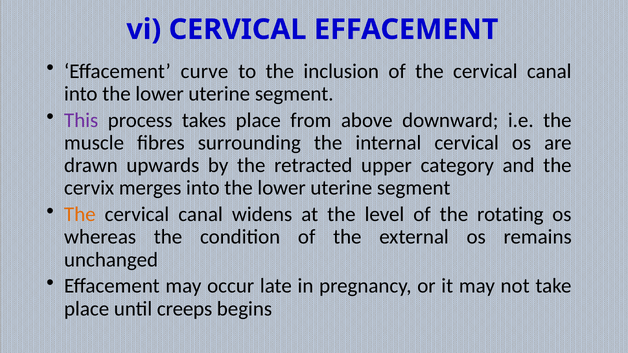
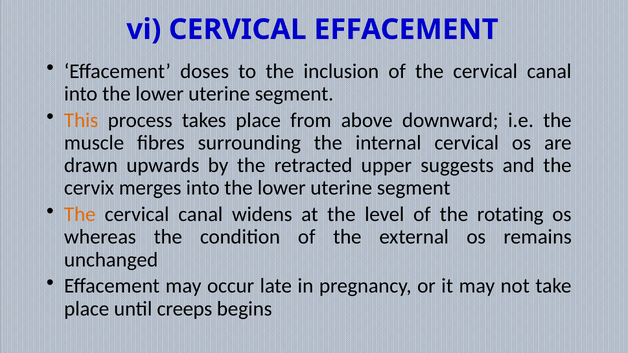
curve: curve -> doses (205, 71)
This colour: purple -> orange (81, 120)
category: category -> suggests (457, 166)
